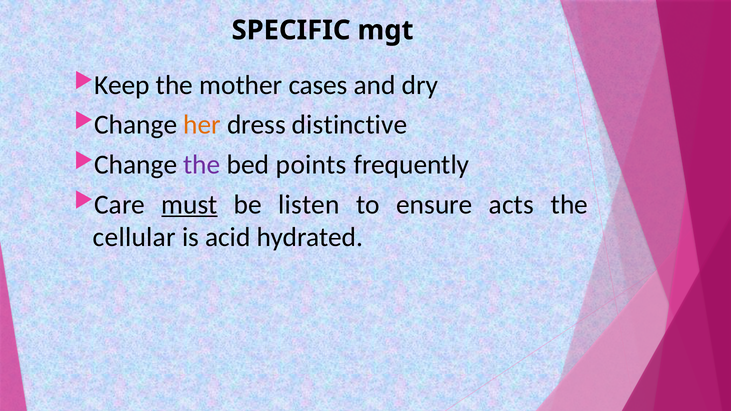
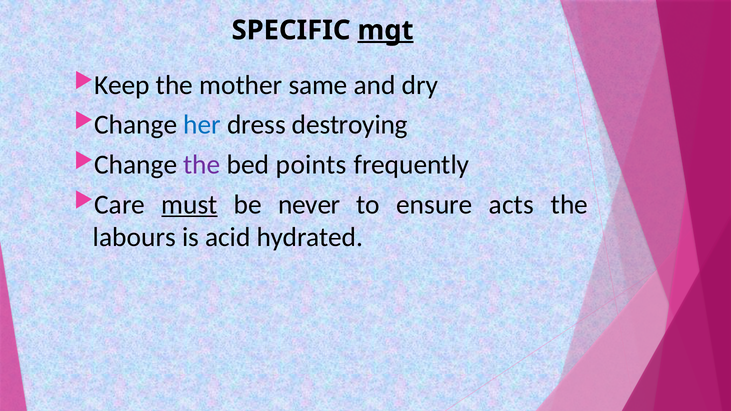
mgt underline: none -> present (386, 30)
cases: cases -> same (318, 85)
her colour: orange -> blue (202, 125)
distinctive: distinctive -> destroying (350, 125)
listen: listen -> never (309, 205)
cellular: cellular -> labours (134, 238)
